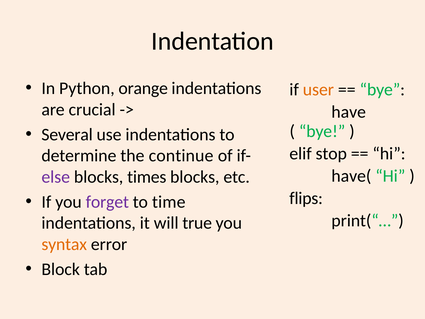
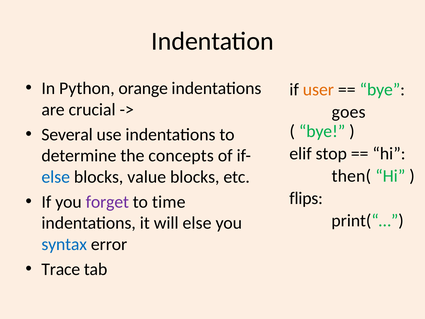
have: have -> goes (349, 112)
continue: continue -> concepts (181, 156)
have(: have( -> then( (351, 176)
else colour: purple -> blue (56, 177)
times: times -> value (147, 177)
will true: true -> else (197, 223)
syntax colour: orange -> blue (64, 244)
Block: Block -> Trace (61, 269)
